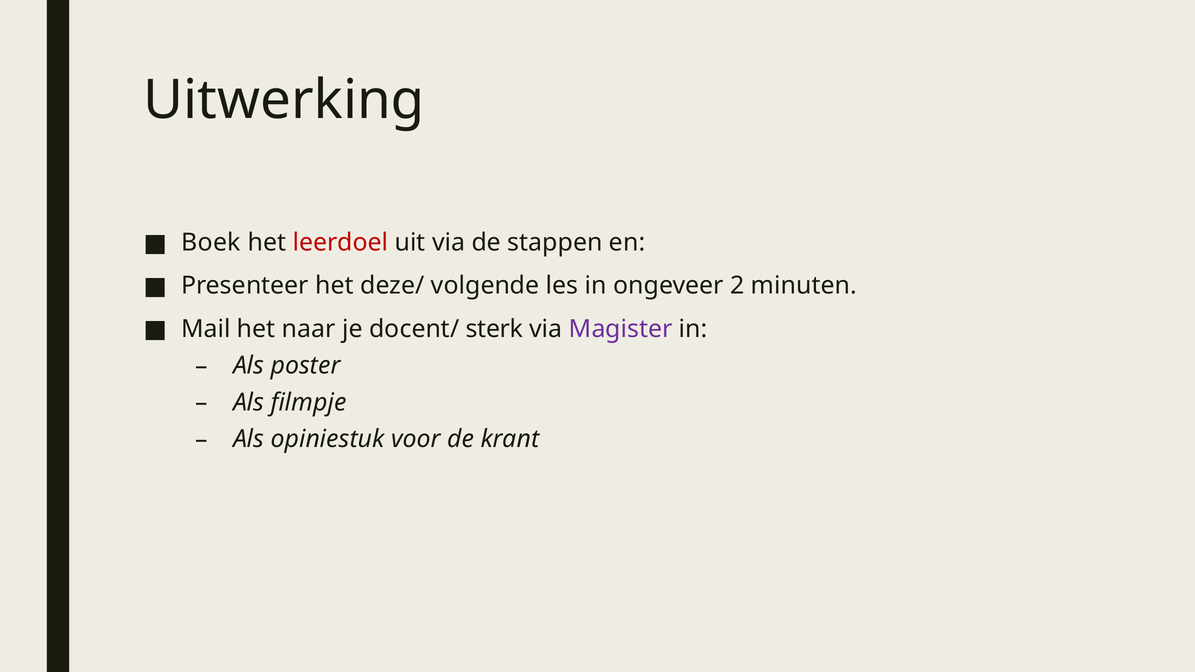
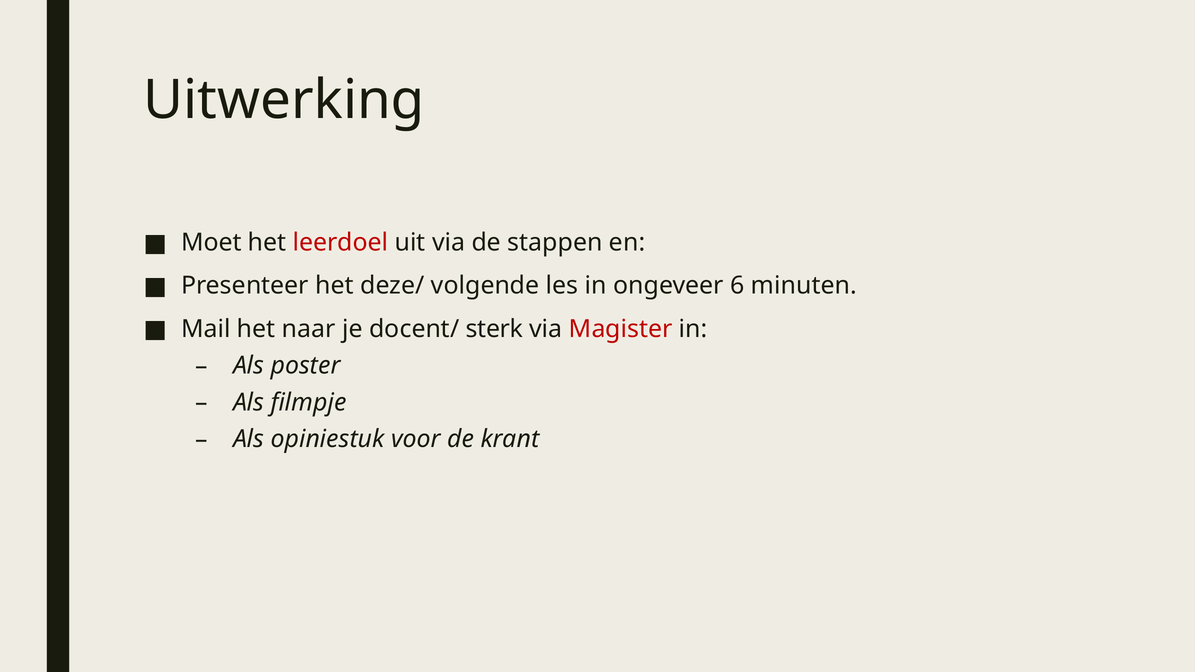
Boek: Boek -> Moet (211, 243)
2: 2 -> 6 (737, 286)
Magister colour: purple -> red (621, 329)
